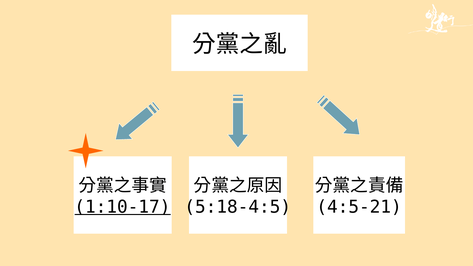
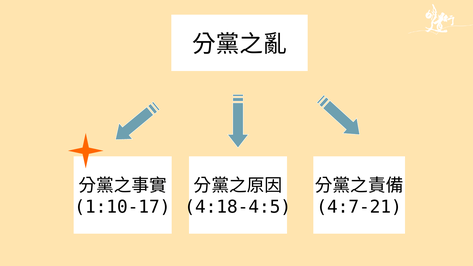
1:10-17 underline: present -> none (123, 207)
5:18-4:5: 5:18-4:5 -> 4:18-4:5 (238, 207)
4:5-21: 4:5-21 -> 4:7-21 (359, 207)
